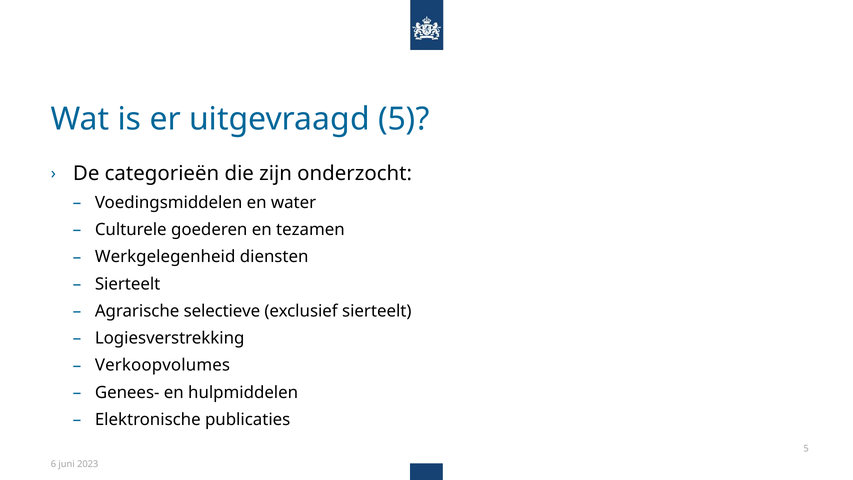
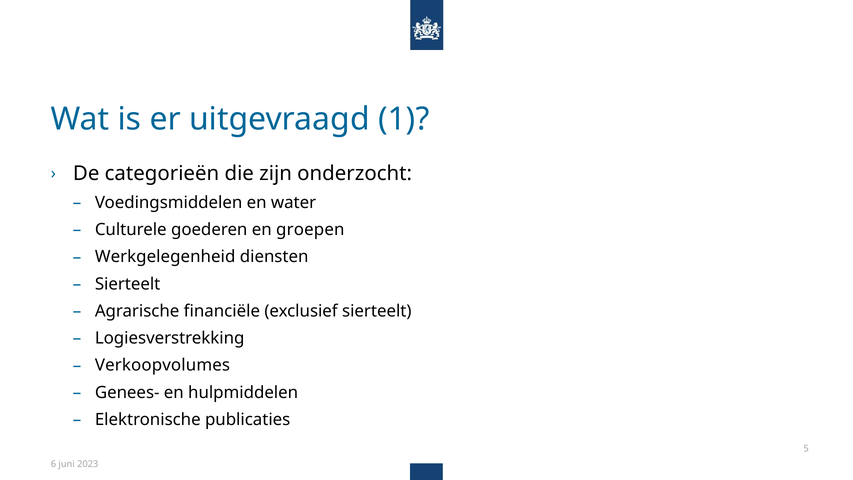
uitgevraagd 5: 5 -> 1 (404, 119)
tezamen: tezamen -> groepen (310, 230)
selectieve: selectieve -> financiële (222, 311)
